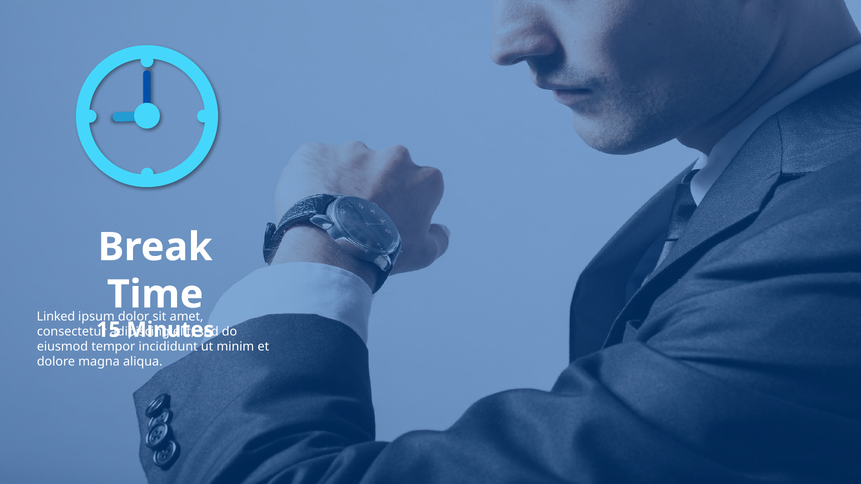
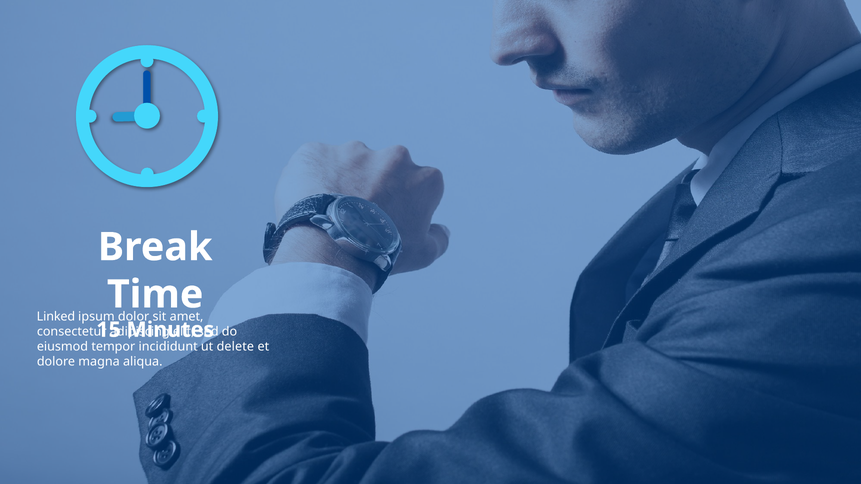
minim: minim -> delete (235, 347)
